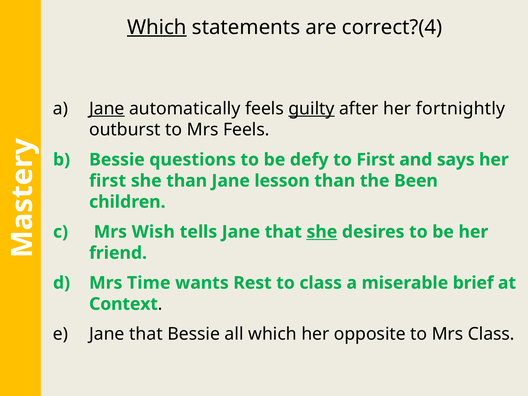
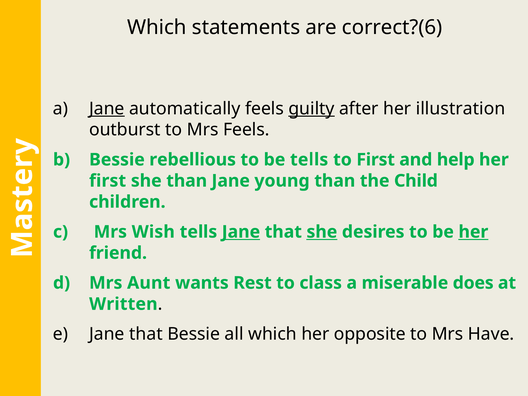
Which underline: present -> none (157, 27)
correct?(4: correct?(4 -> correct?(6 (392, 27)
fortnightly: fortnightly -> illustration (461, 109)
questions: questions -> rebellious (193, 160)
be defy: defy -> tells (309, 160)
says: says -> help (456, 160)
lesson: lesson -> young (282, 181)
Been: Been -> Child (416, 181)
Jane underline: none -> present (241, 232)
her underline: none -> present (473, 232)
Time: Time -> Aunt (149, 283)
brief: brief -> does (473, 283)
Context: Context -> Written (123, 304)
Mrs Class: Class -> Have (491, 334)
